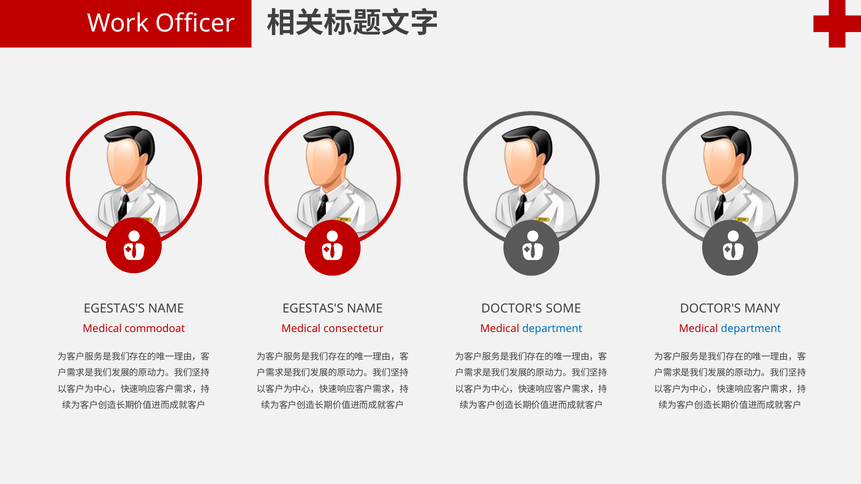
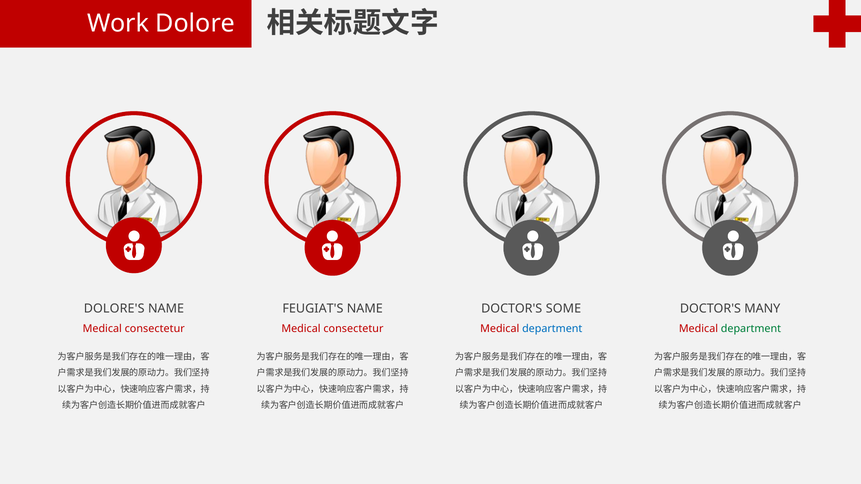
Officer: Officer -> Dolore (195, 23)
EGESTAS'S: EGESTAS'S -> DOLORE'S (114, 309)
EGESTAS'S: EGESTAS'S -> FEUGIAT'S (313, 309)
commodoat: commodoat -> consectetur (155, 329)
department colour: blue -> green (751, 329)
